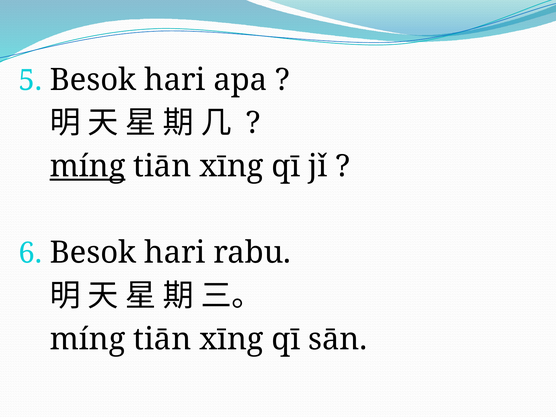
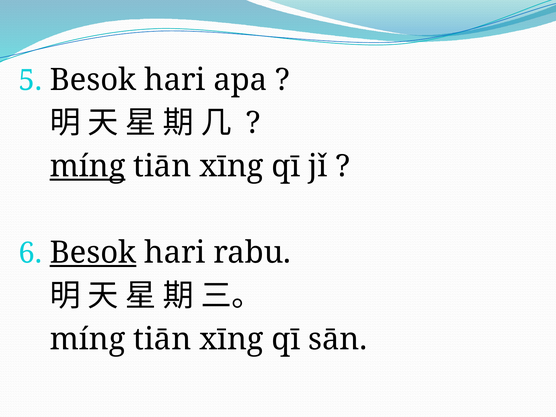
Besok underline: none -> present (93, 253)
